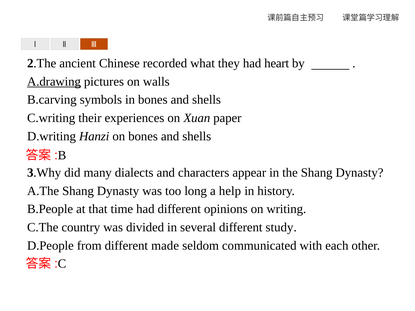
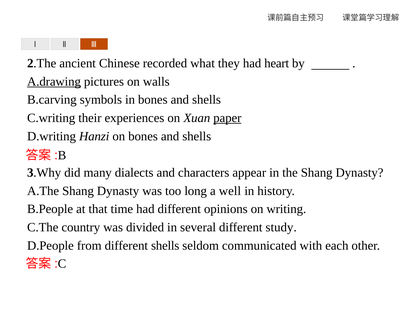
paper underline: none -> present (227, 118)
help: help -> well (230, 191)
different made: made -> shells (165, 246)
